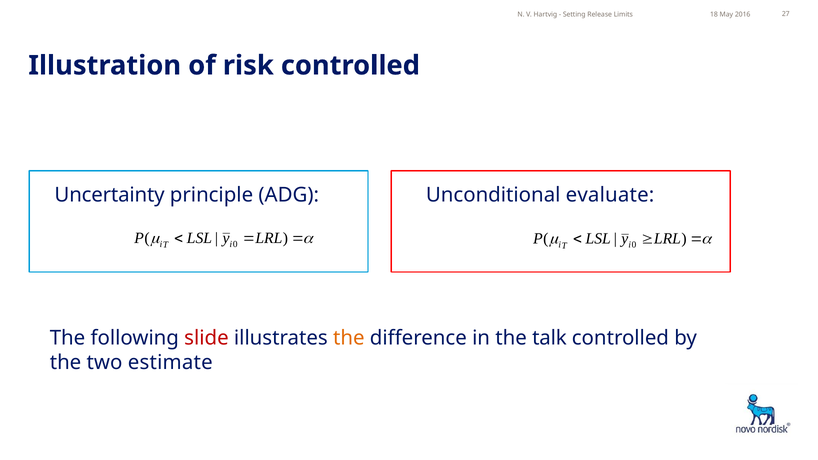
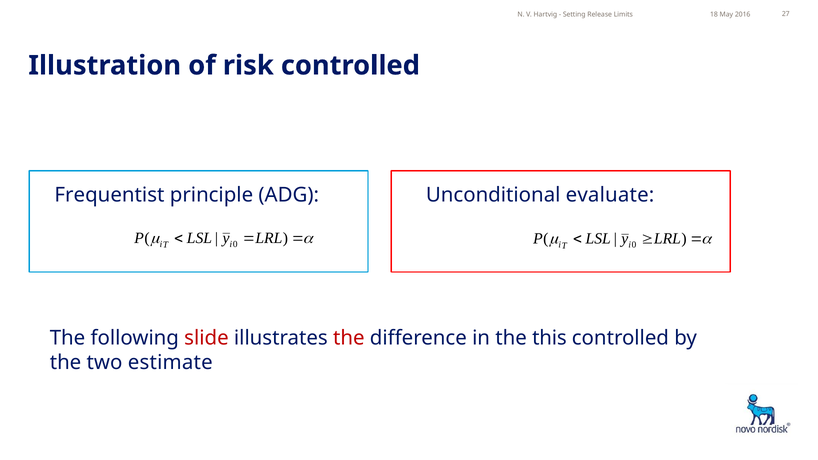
Uncertainty: Uncertainty -> Frequentist (109, 195)
the colour: orange -> red (349, 338)
talk: talk -> this (549, 338)
